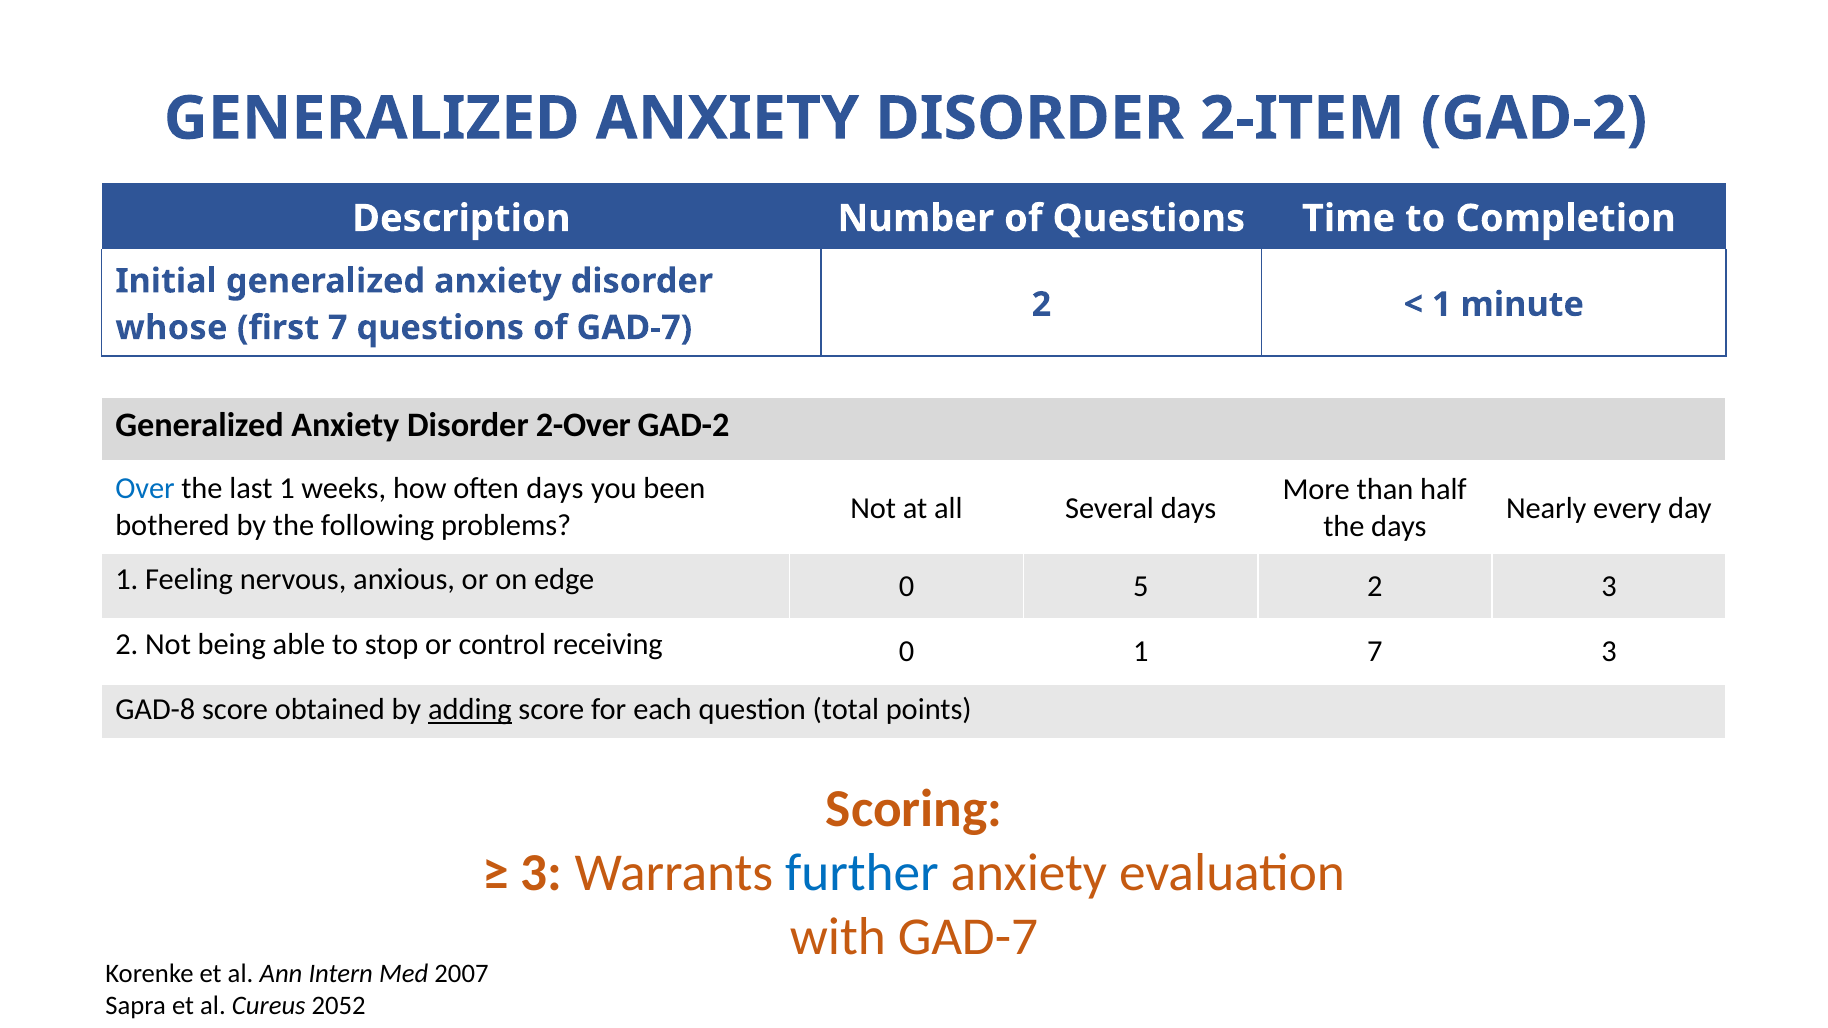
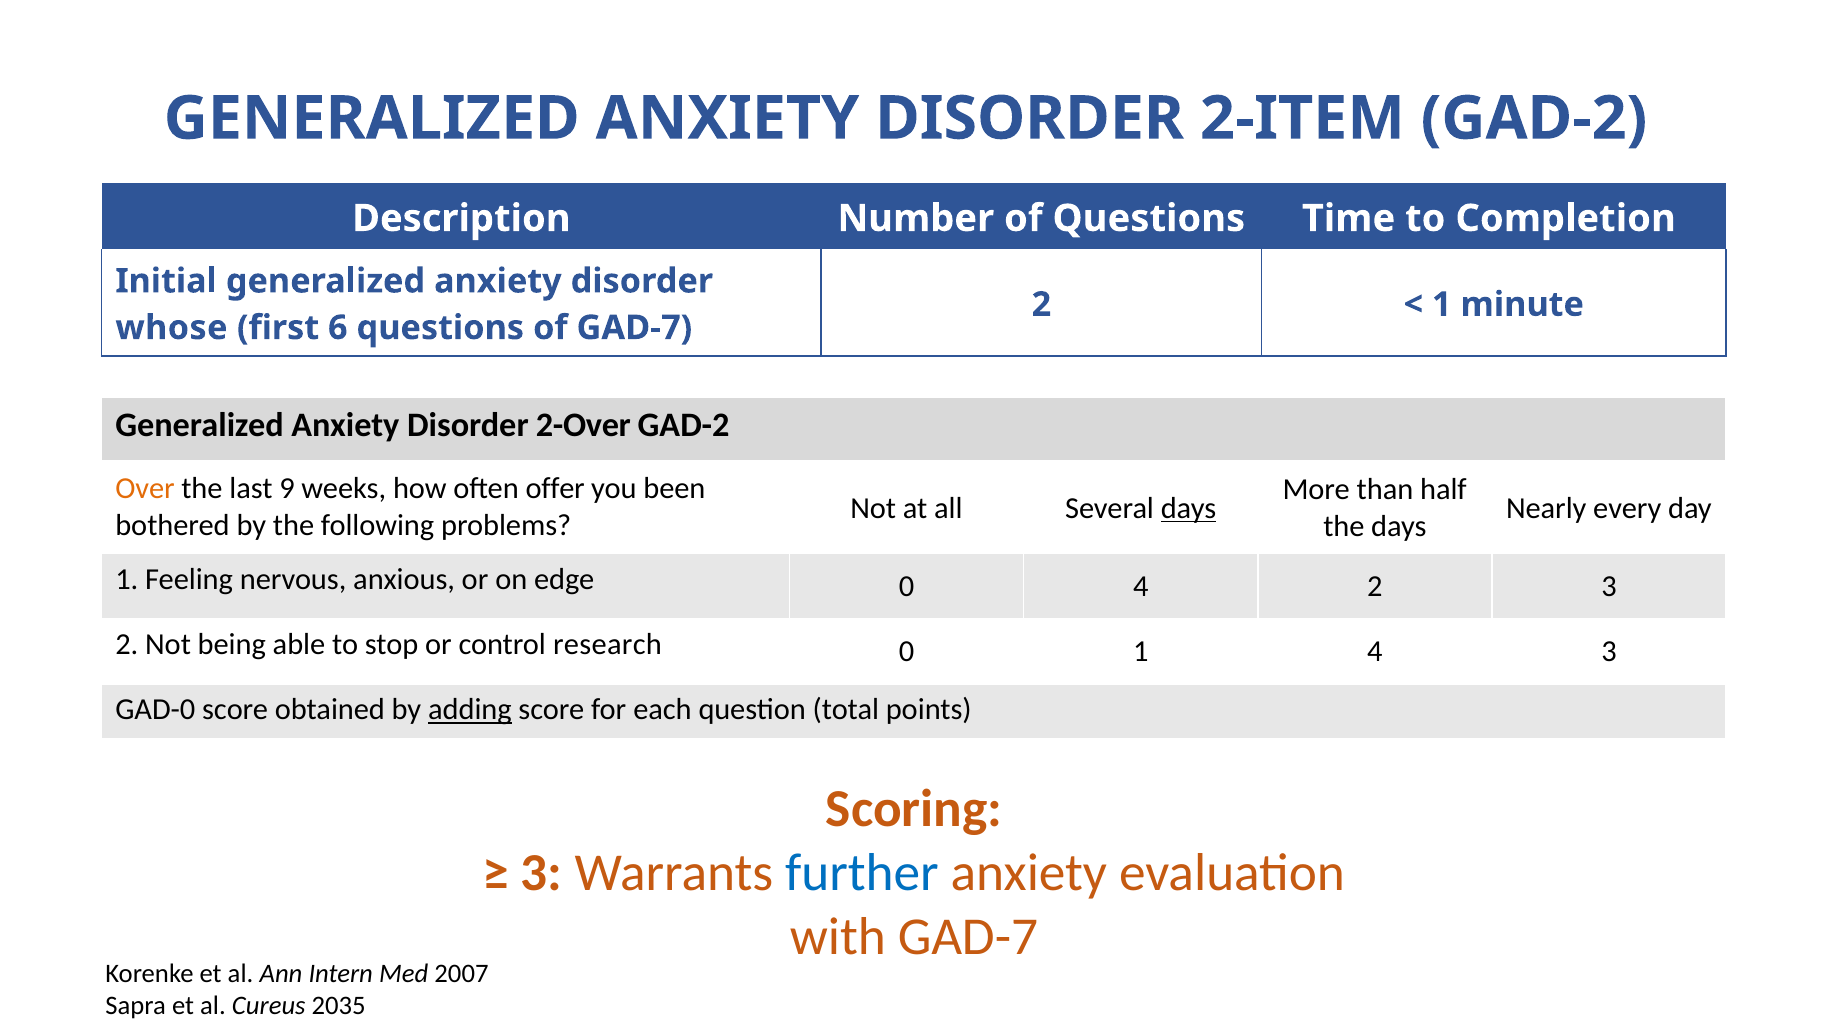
first 7: 7 -> 6 (338, 328)
Over colour: blue -> orange (145, 489)
last 1: 1 -> 9 (287, 489)
often days: days -> offer (555, 489)
days underline: none -> present (1189, 508)
0 5: 5 -> 4 (1141, 586)
receiving: receiving -> research (607, 645)
1 7: 7 -> 4 (1375, 652)
GAD-8: GAD-8 -> GAD-0 (155, 710)
2052: 2052 -> 2035 (339, 1006)
